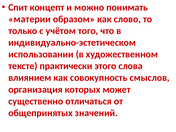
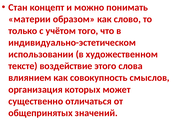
Спит: Спит -> Стан (18, 7)
практически: практически -> воздействие (66, 66)
